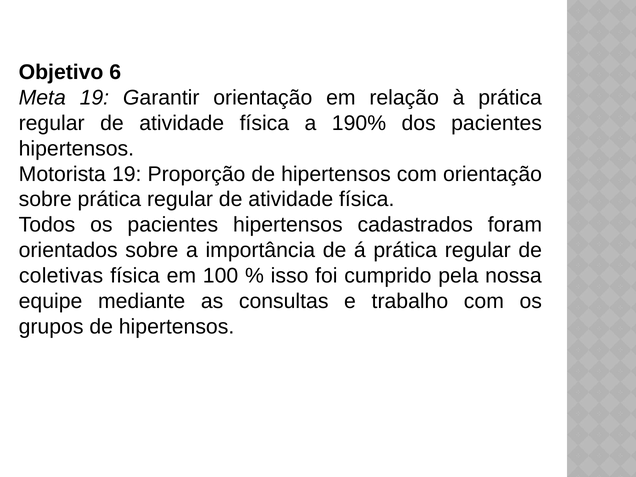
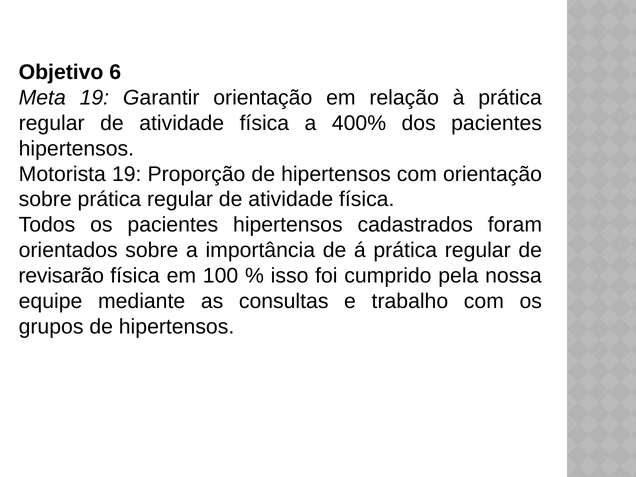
190%: 190% -> 400% (359, 123)
coletivas: coletivas -> revisarão (61, 276)
